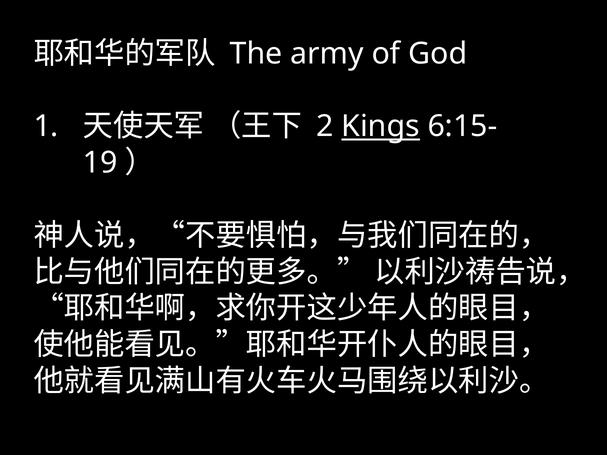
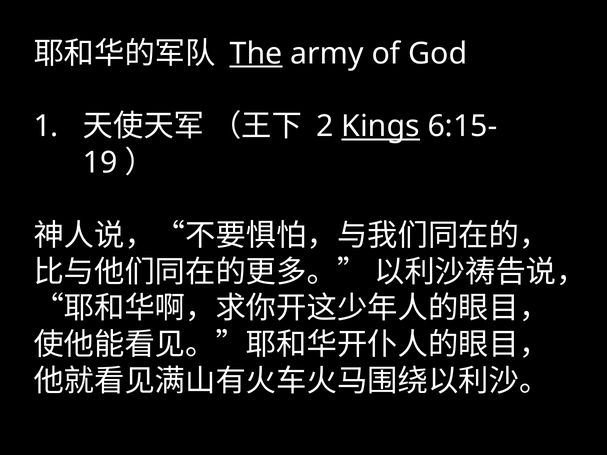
The underline: none -> present (256, 54)
